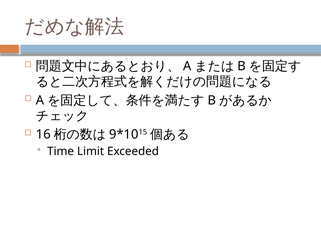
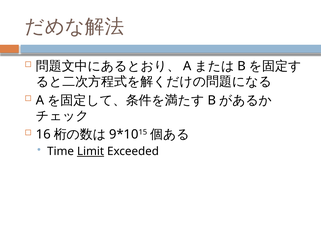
Limit underline: none -> present (91, 152)
